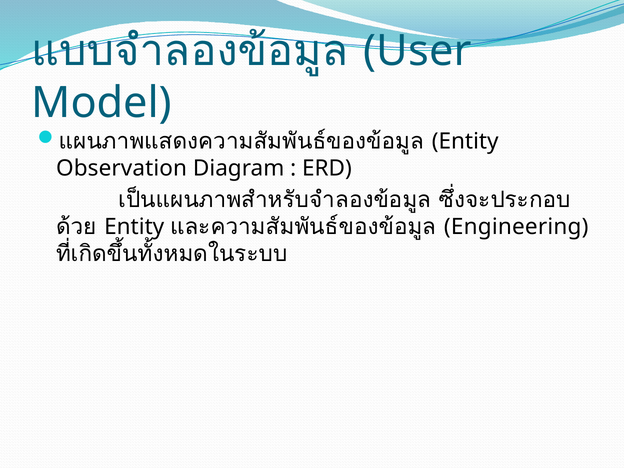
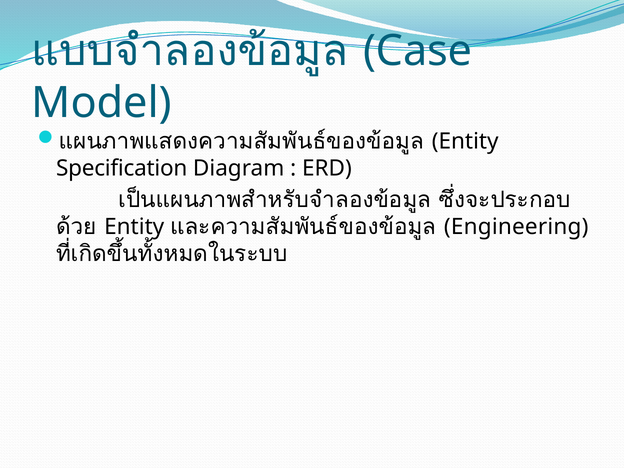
User: User -> Case (418, 51)
Observation: Observation -> Specification (122, 168)
